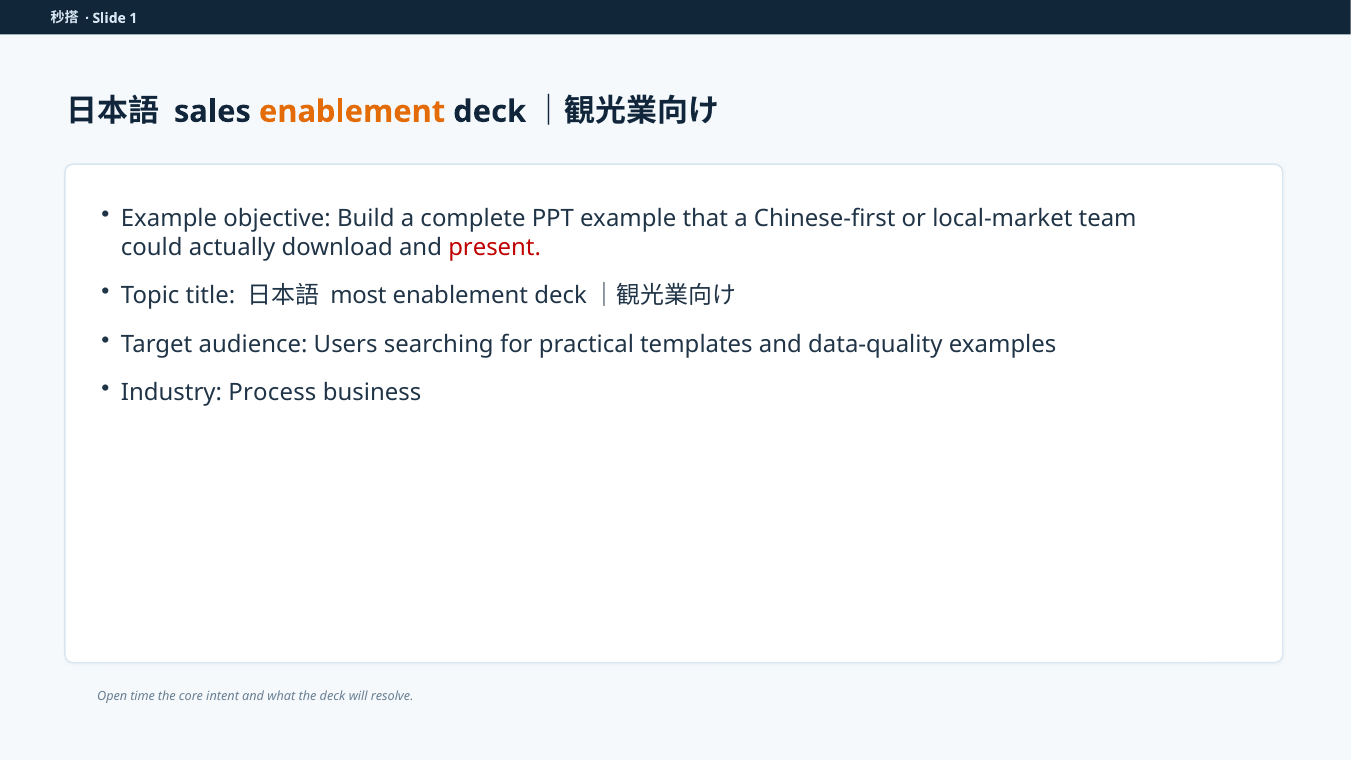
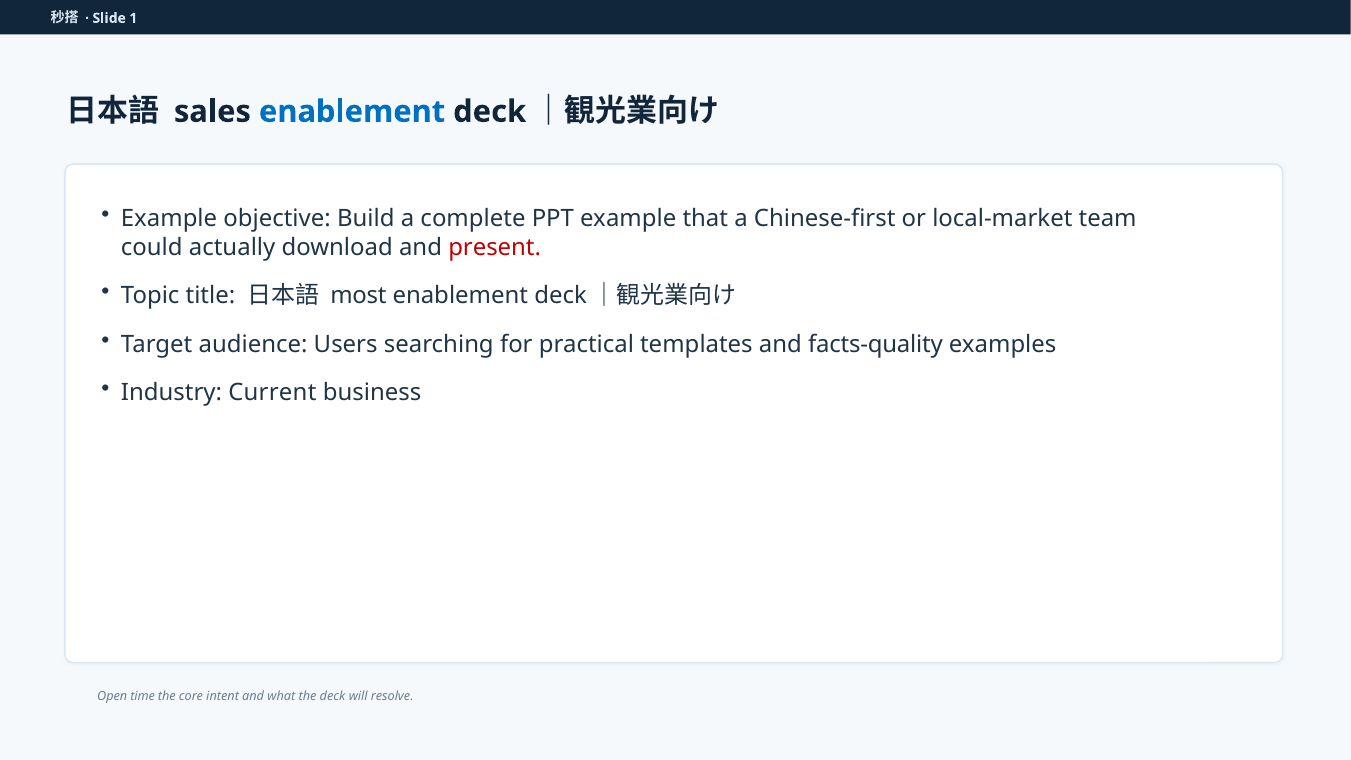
enablement colour: orange -> blue (352, 112)
data-quality: data-quality -> facts-quality (875, 344)
Process: Process -> Current (272, 393)
